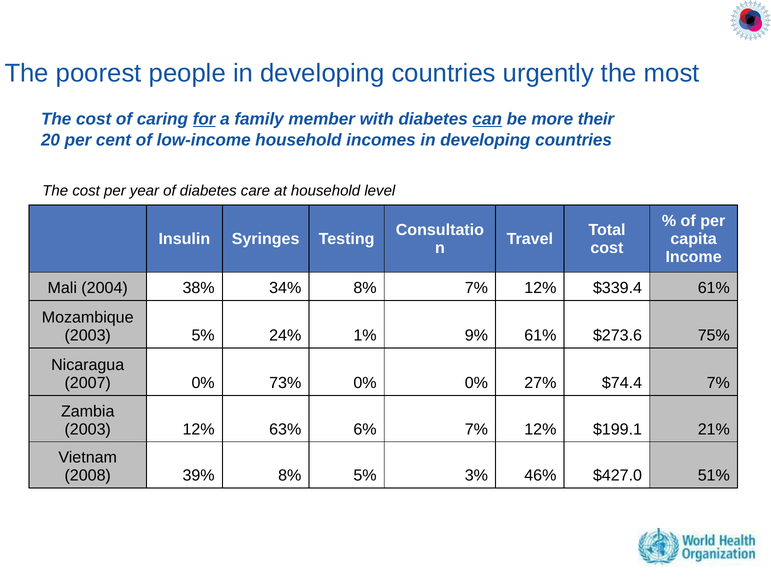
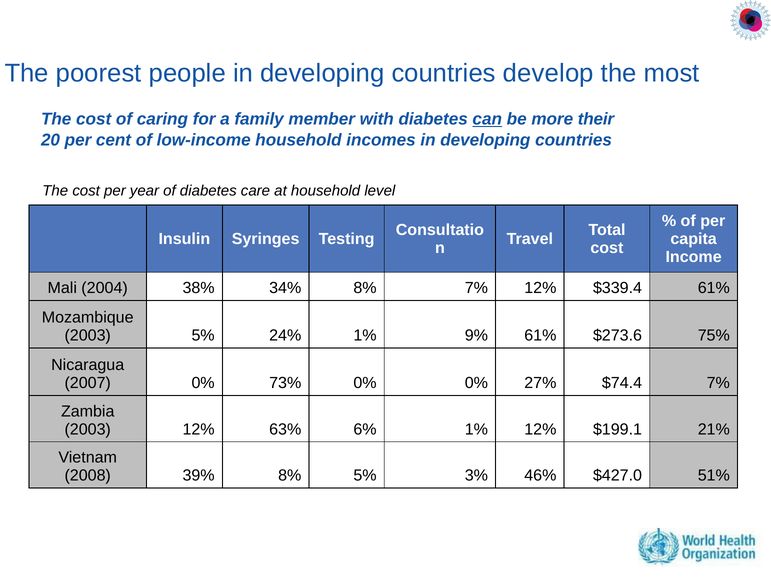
urgently: urgently -> develop (548, 73)
for underline: present -> none (204, 119)
6% 7%: 7% -> 1% (476, 429)
